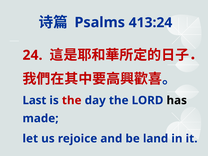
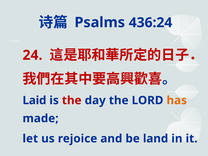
413:24: 413:24 -> 436:24 (151, 23)
Last: Last -> Laid (34, 100)
has colour: black -> orange (177, 100)
